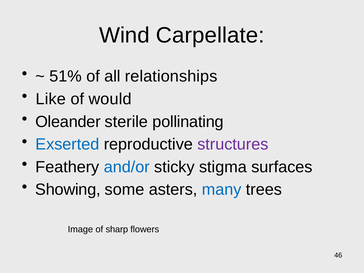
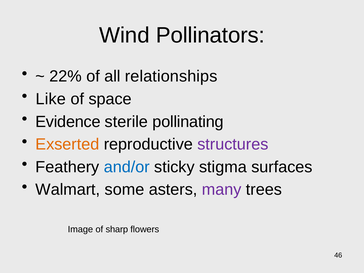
Carpellate: Carpellate -> Pollinators (210, 35)
51%: 51% -> 22% (66, 76)
would: would -> space (110, 99)
Oleander: Oleander -> Evidence (68, 122)
Exserted colour: blue -> orange (67, 144)
Showing: Showing -> Walmart (68, 190)
many colour: blue -> purple (222, 190)
